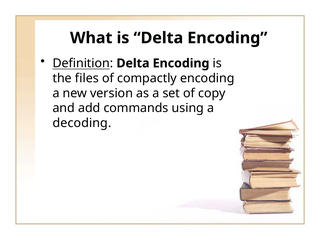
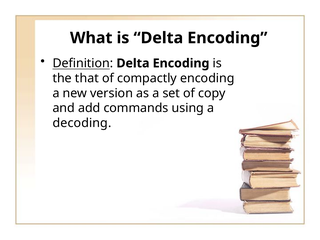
files: files -> that (87, 78)
